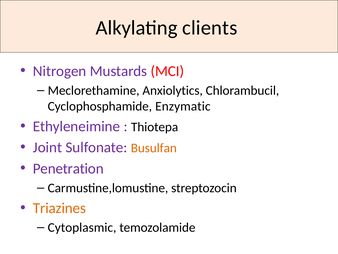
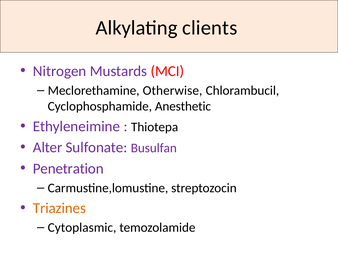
Anxiolytics: Anxiolytics -> Otherwise (173, 90)
Enzymatic: Enzymatic -> Anesthetic (183, 106)
Joint: Joint -> Alter (48, 147)
Busulfan colour: orange -> purple (154, 148)
